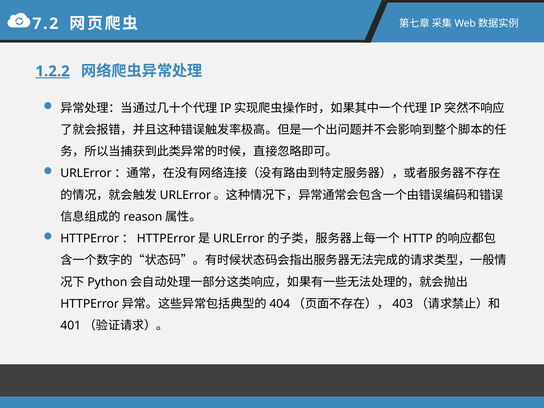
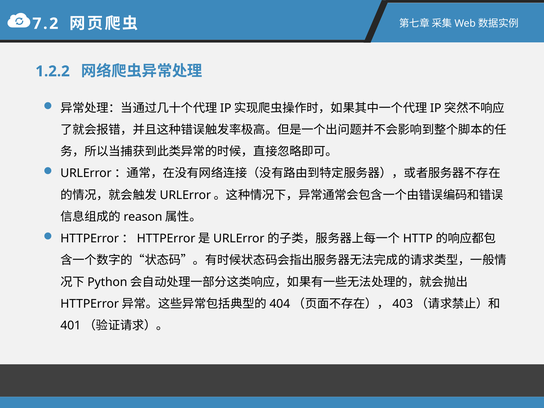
1.2.2 underline: present -> none (53, 71)
